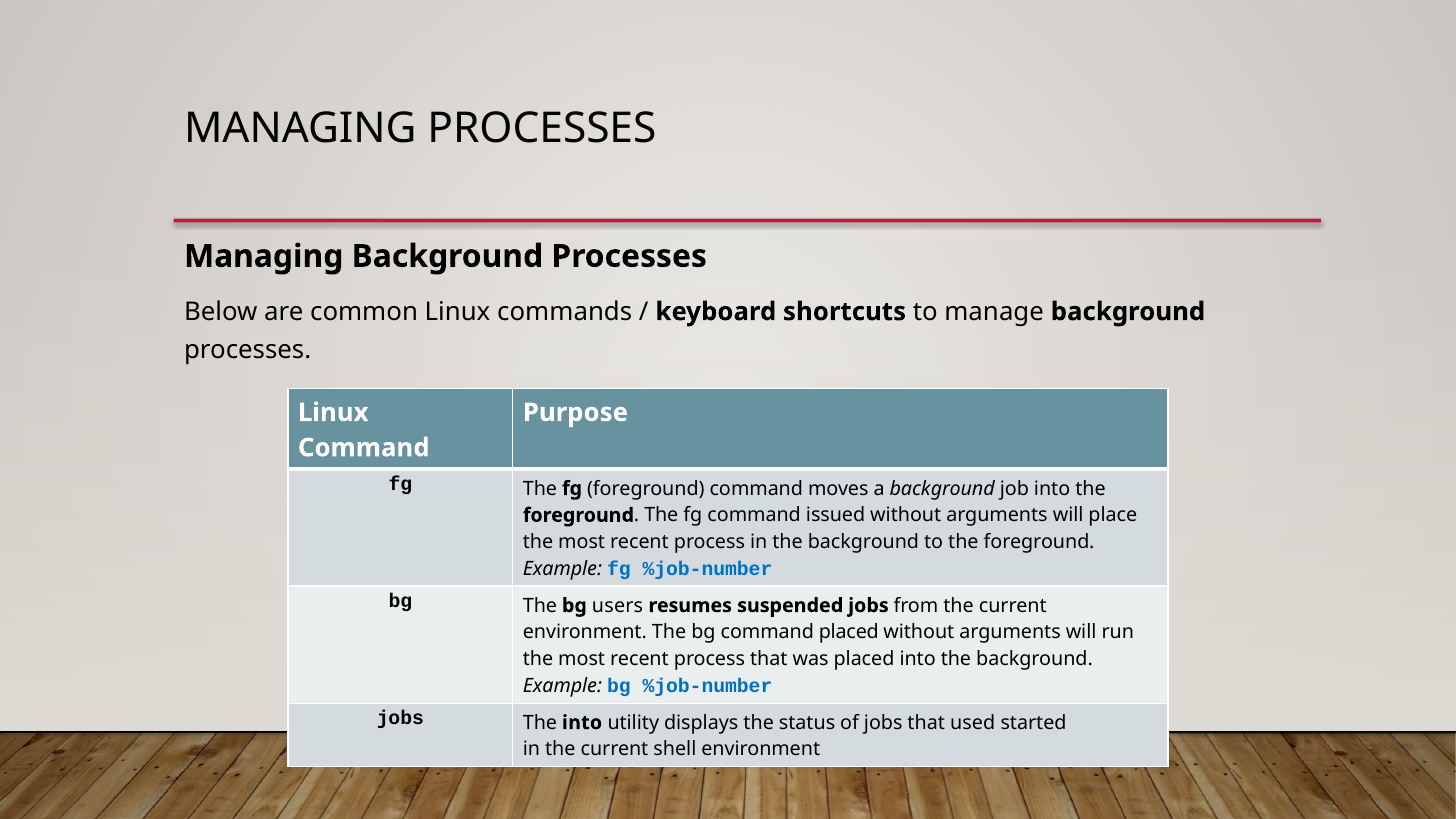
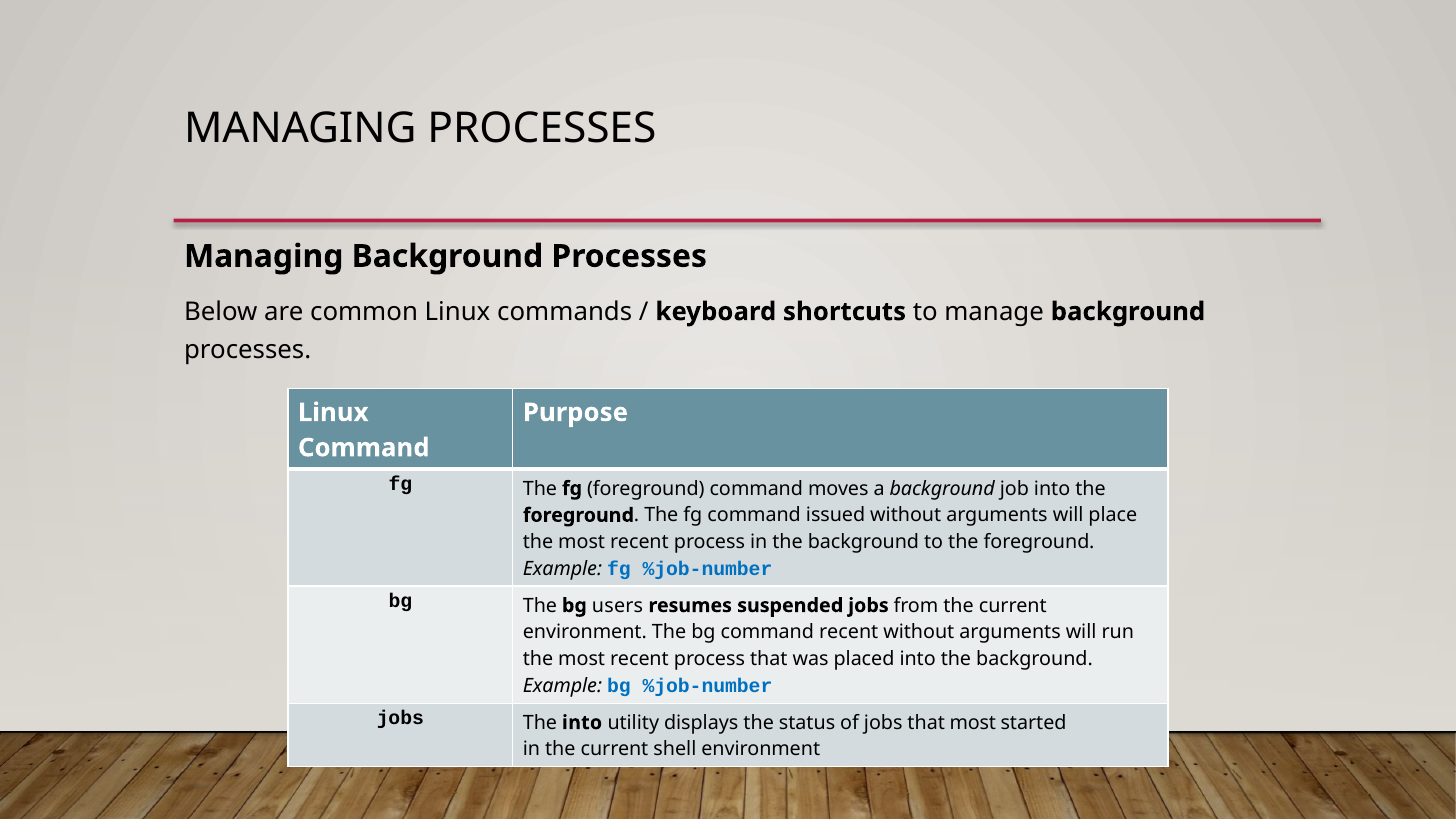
command placed: placed -> recent (849, 632)
that used: used -> most (973, 723)
